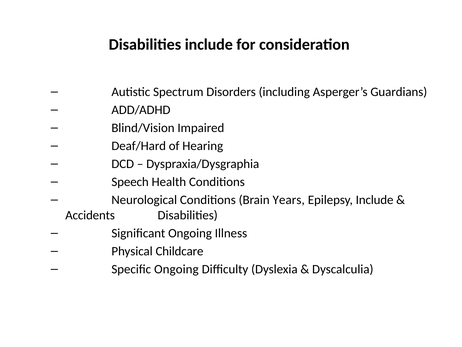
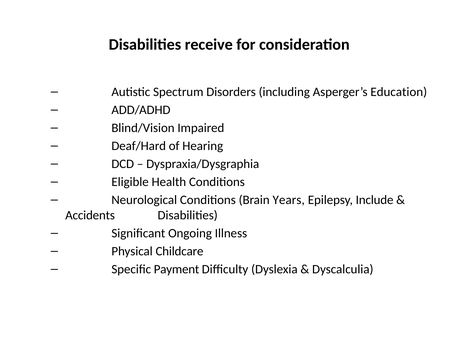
Disabilities include: include -> receive (209, 44)
Guardians: Guardians -> Education (399, 92)
Speech: Speech -> Eligible (130, 182)
Specific Ongoing: Ongoing -> Payment (177, 269)
